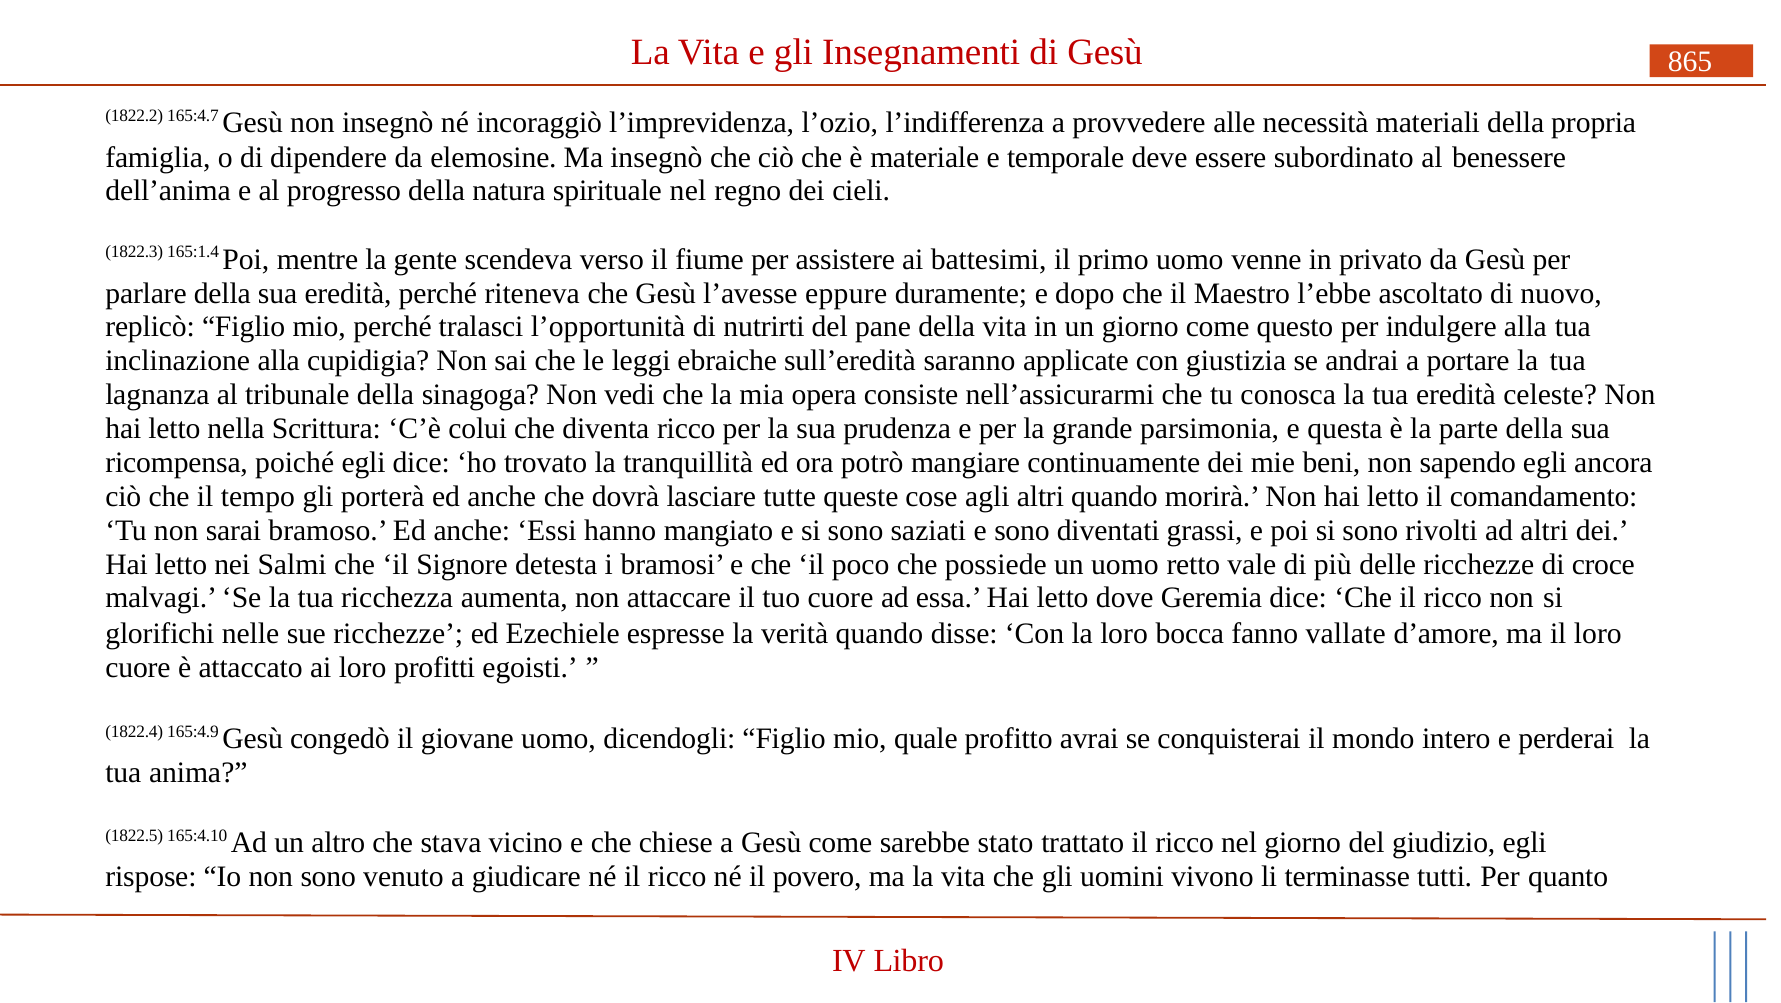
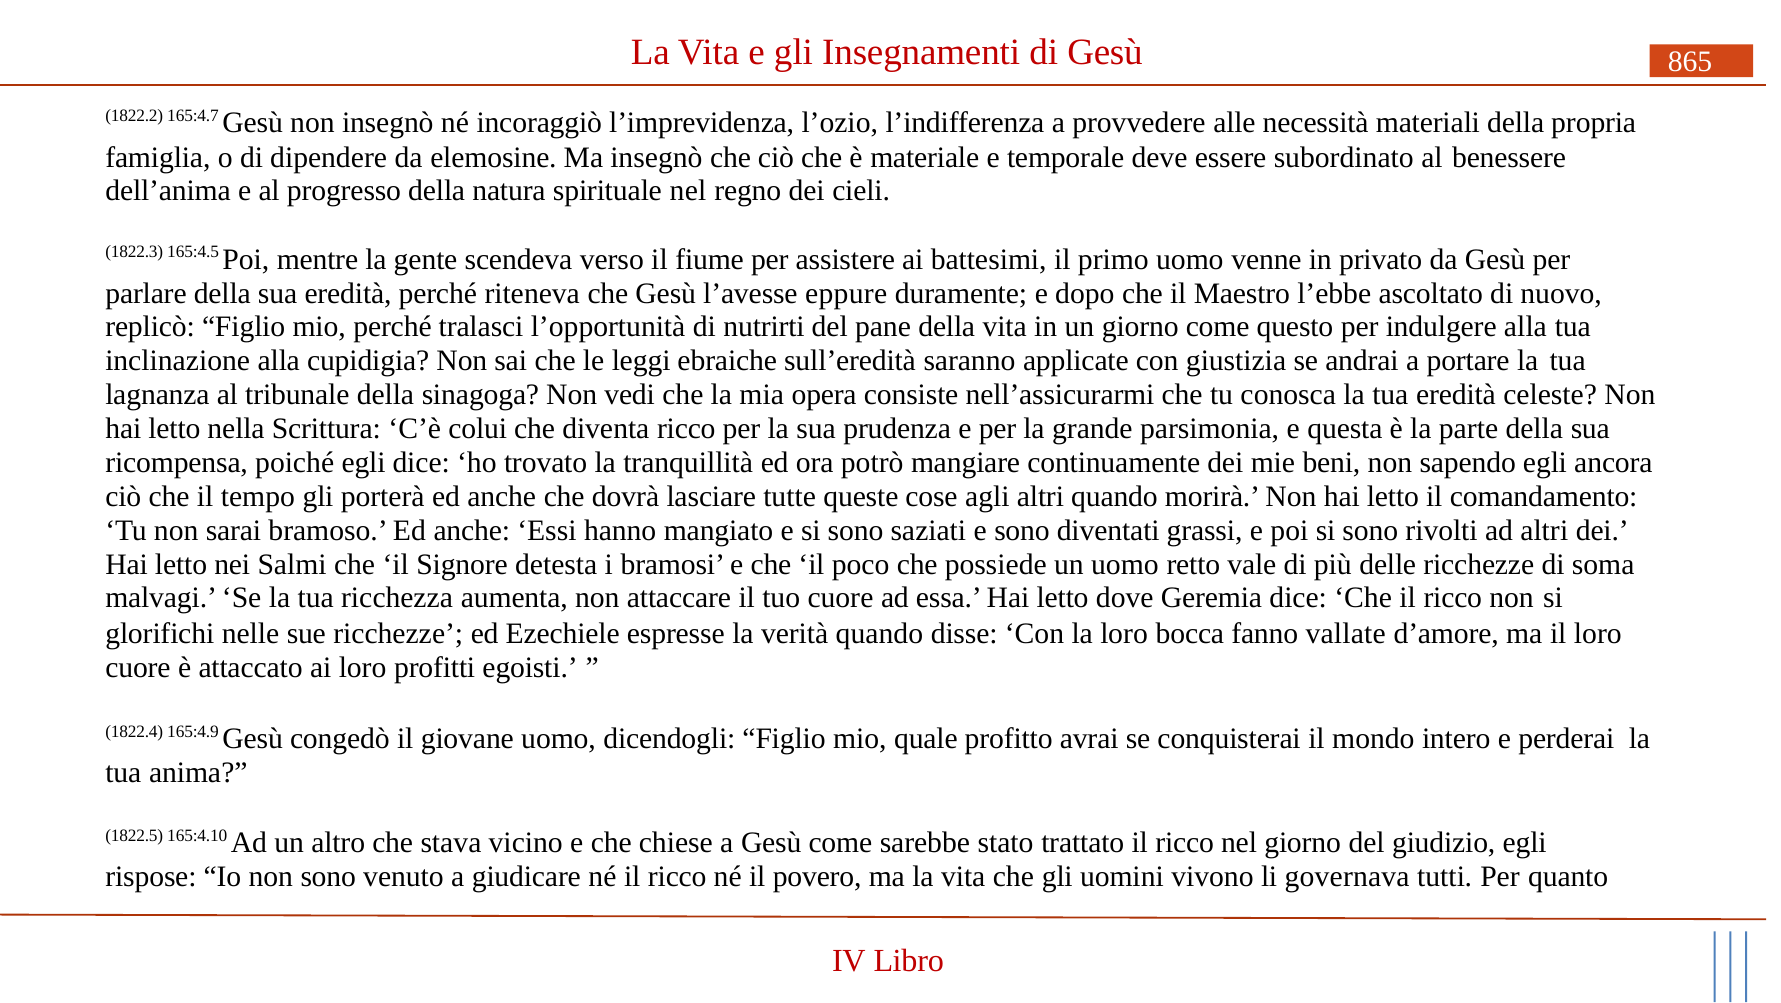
165:1.4: 165:1.4 -> 165:4.5 (193, 252)
croce: croce -> soma (1603, 564)
terminasse: terminasse -> governava (1347, 877)
